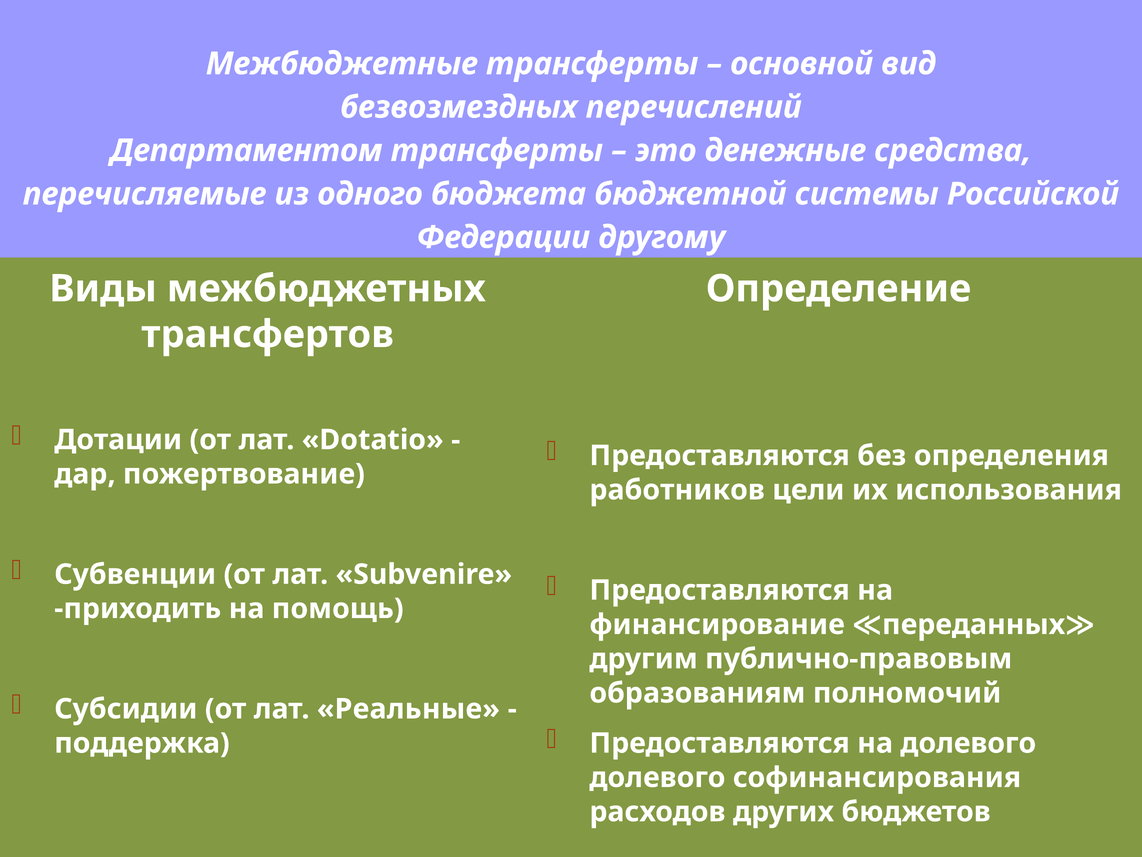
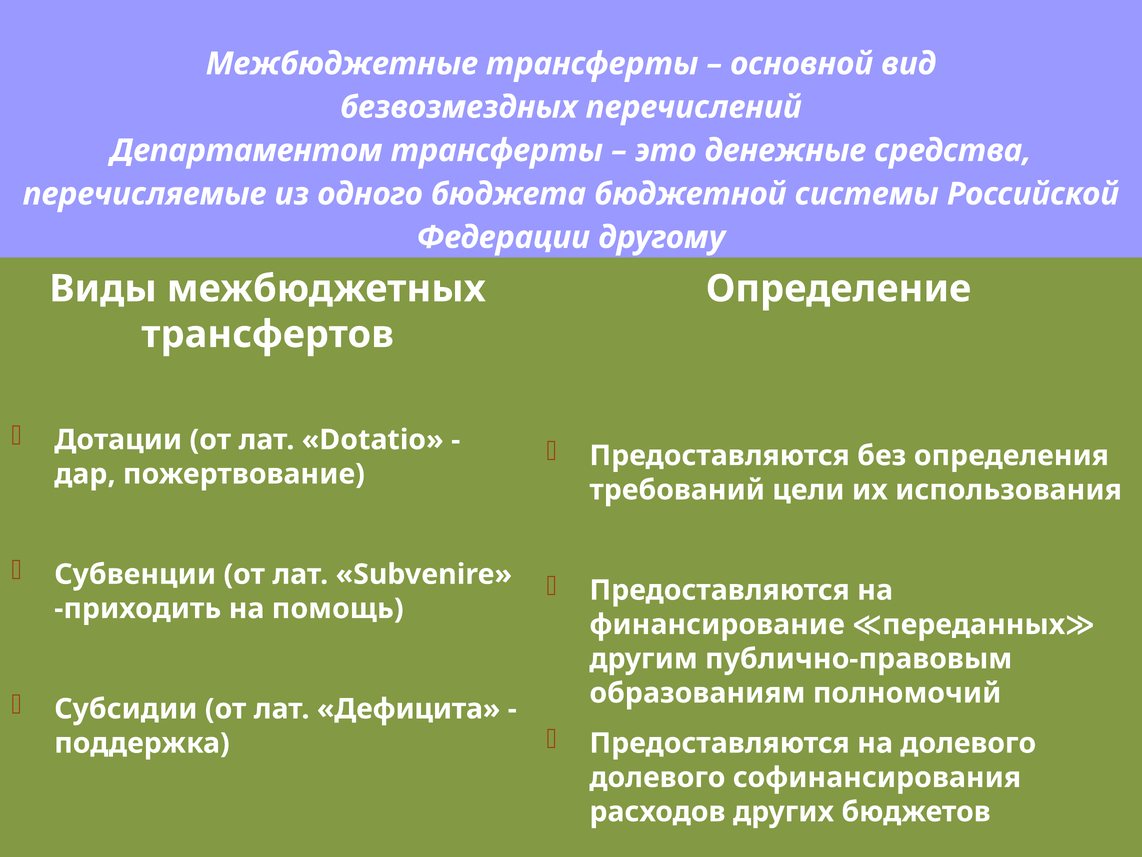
работников: работников -> требований (677, 490)
Реальные: Реальные -> Дефицита (409, 709)
